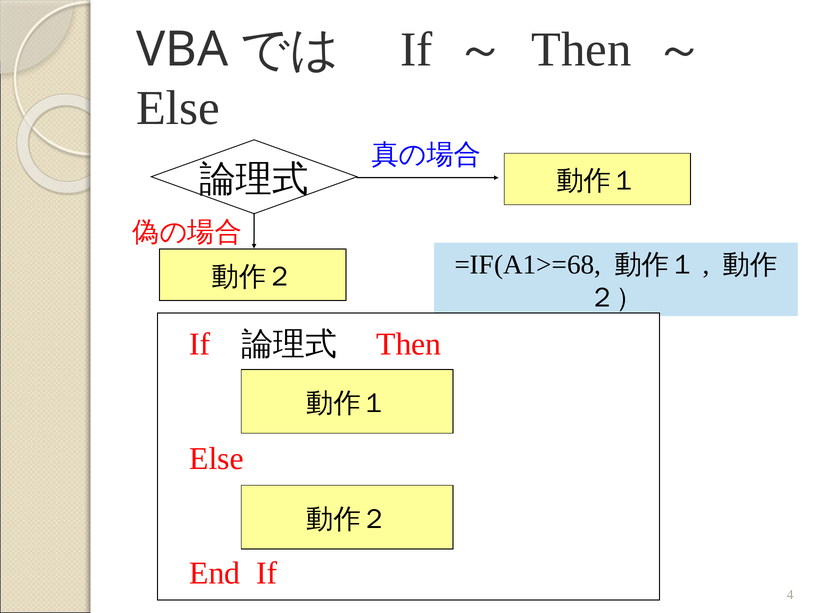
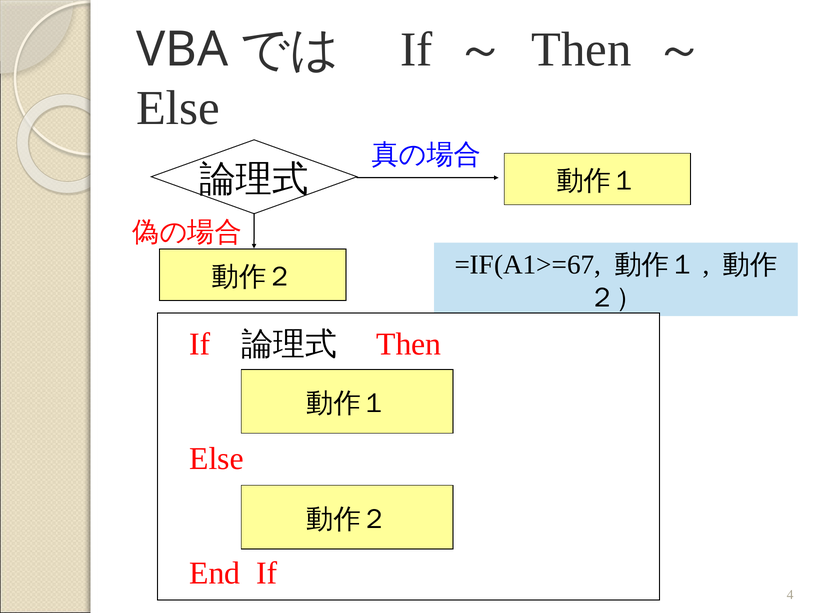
=IF(A1>=68: =IF(A1>=68 -> =IF(A1>=67 (528, 265)
